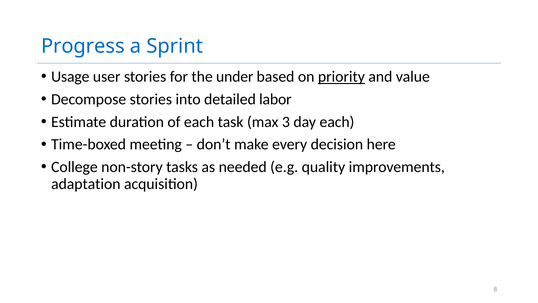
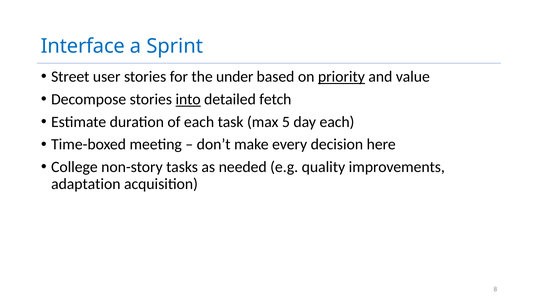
Progress: Progress -> Interface (83, 46)
Usage: Usage -> Street (70, 77)
into underline: none -> present (188, 99)
labor: labor -> fetch (275, 99)
3: 3 -> 5 (286, 122)
